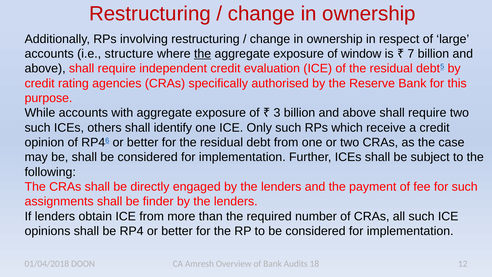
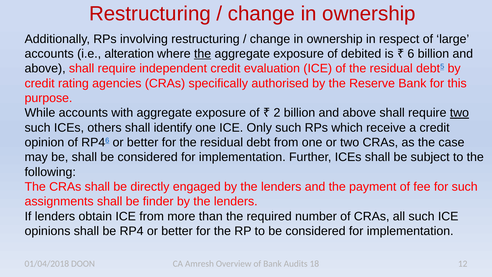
structure: structure -> alteration (129, 54)
window: window -> debited (361, 54)
7: 7 -> 6 (411, 54)
3: 3 -> 2 (277, 113)
two underline: none -> present (459, 113)
